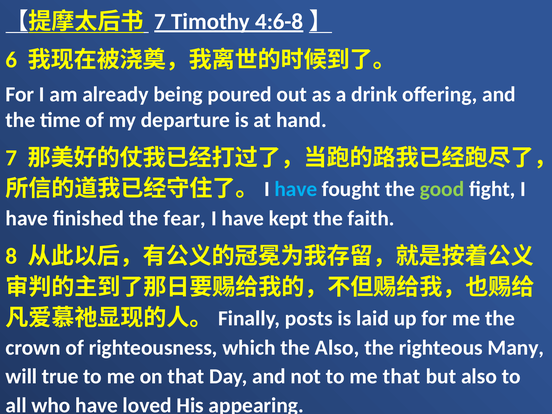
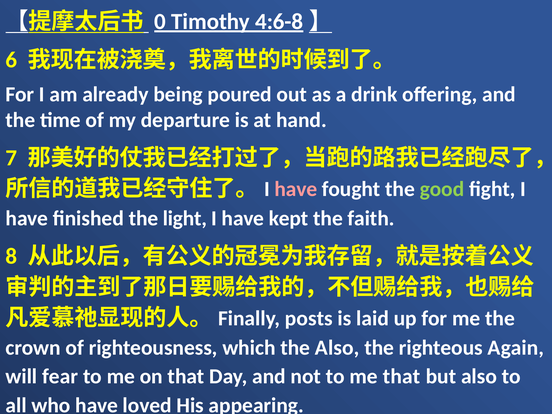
7: 7 -> 0 (160, 21)
have colour: light blue -> pink (296, 189)
fear: fear -> light (185, 218)
Many: Many -> Again (516, 348)
true: true -> fear (60, 377)
